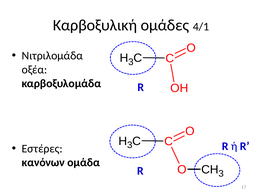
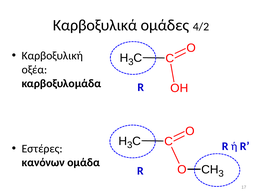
Καρβοξυλική: Καρβοξυλική -> Καρβοξυλικά (95, 25)
4/1: 4/1 -> 4/2 (201, 27)
Νιτριλομάδα: Νιτριλομάδα -> Καρβοξυλική (52, 56)
